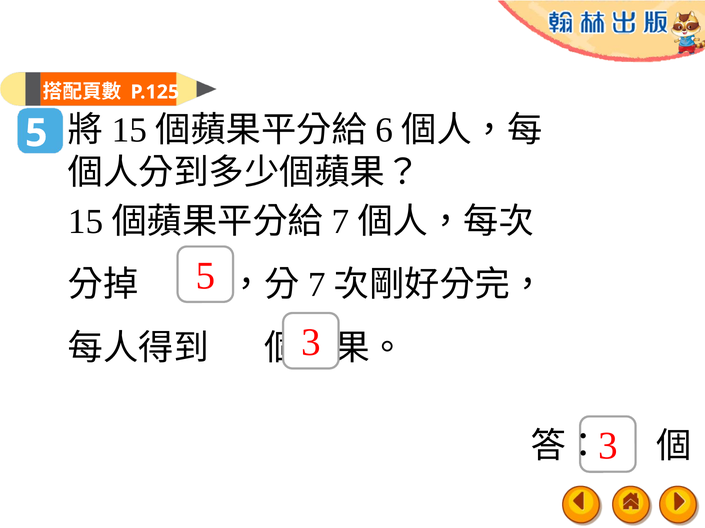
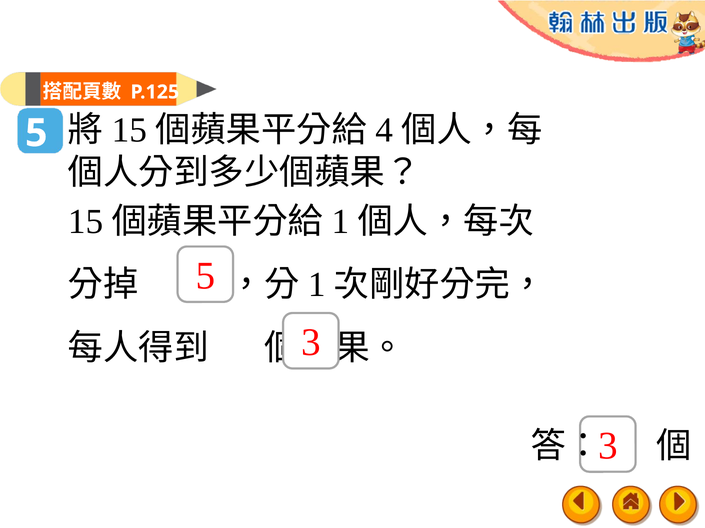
6: 6 -> 4 (384, 130)
7: 7 -> 1 (340, 222)
7: 7 -> 1 (317, 285)
